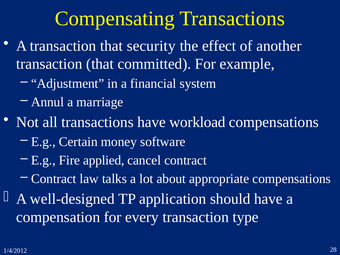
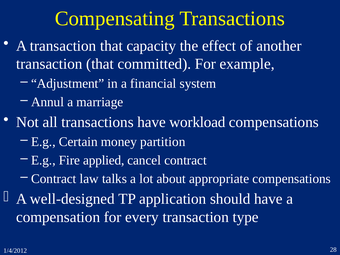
security: security -> capacity (151, 46)
software: software -> partition (163, 142)
